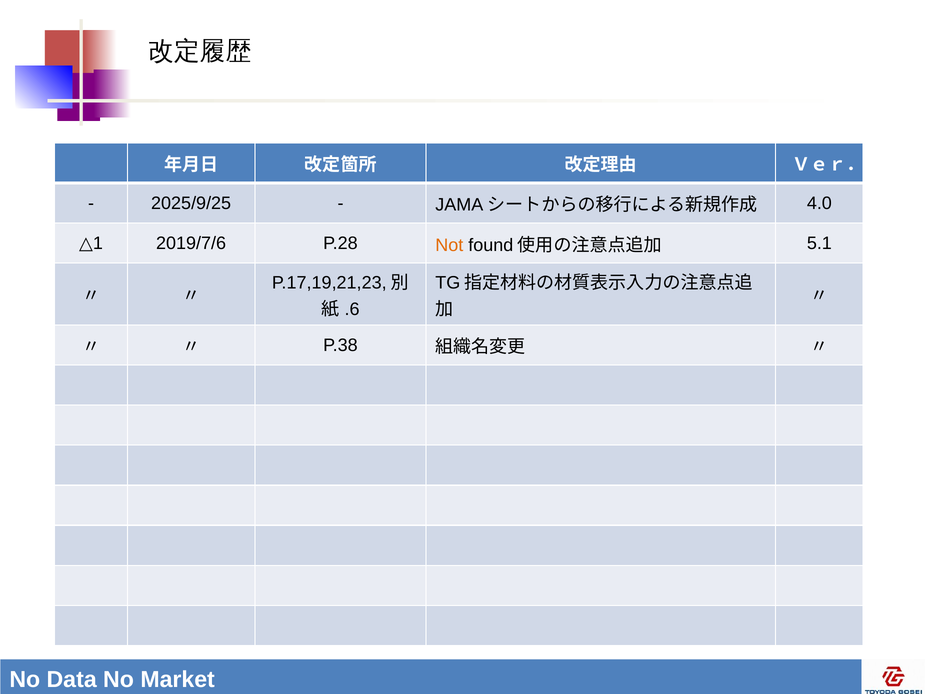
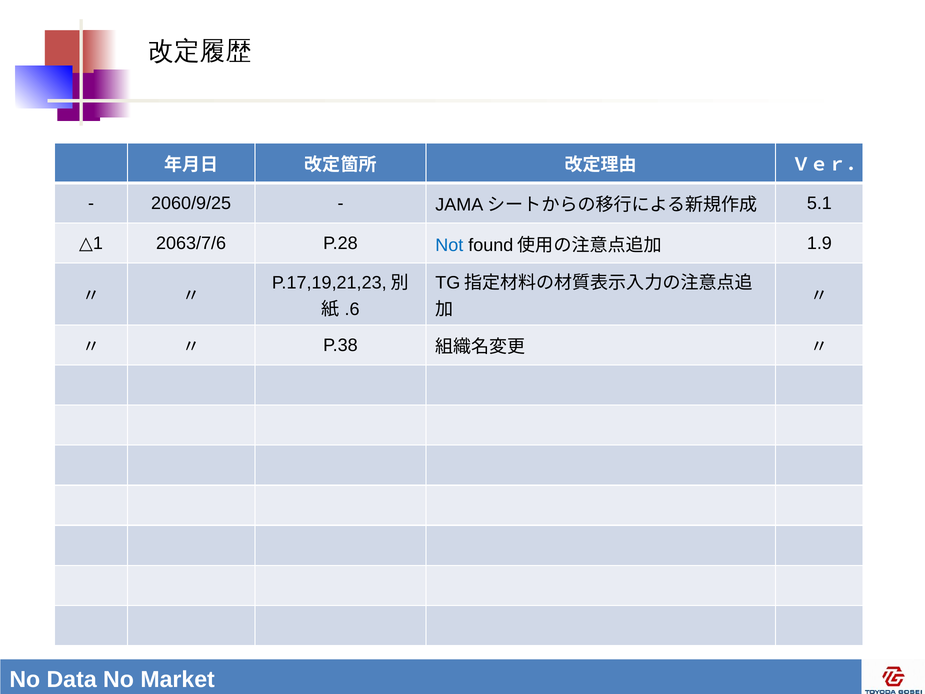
2025/9/25: 2025/9/25 -> 2060/9/25 (191, 203)
4.0: 4.0 -> 5.1 (819, 203)
2019/7/6: 2019/7/6 -> 2063/7/6 (191, 243)
Not colour: orange -> blue (449, 245)
5.1: 5.1 -> 1.9 (819, 243)
